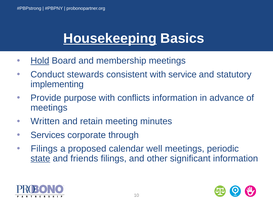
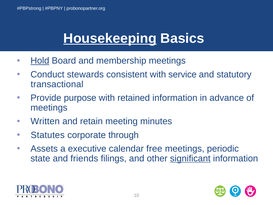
implementing: implementing -> transactional (57, 84)
conflicts: conflicts -> retained (134, 98)
Services: Services -> Statutes (48, 135)
Filings: Filings -> Assets (44, 148)
proposed: proposed -> executive (87, 148)
well: well -> free (154, 148)
state underline: present -> none (40, 158)
significant underline: none -> present (190, 158)
